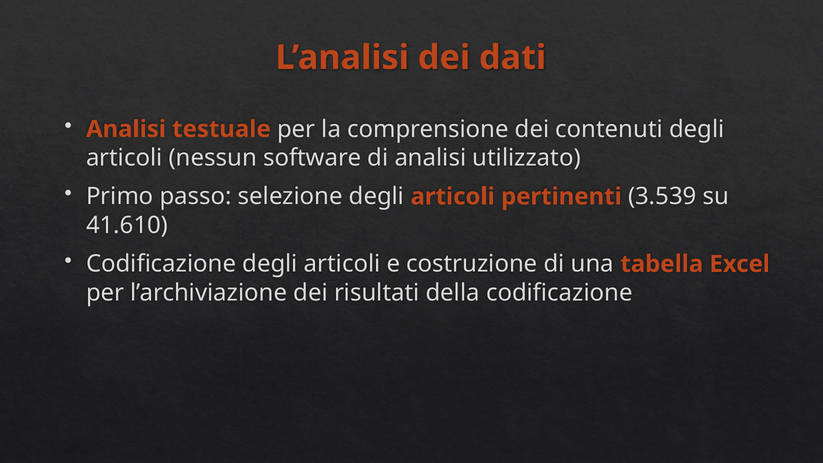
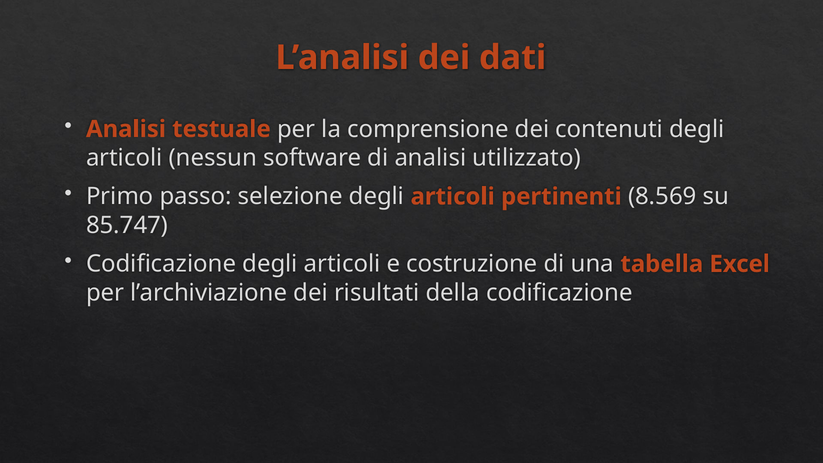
3.539: 3.539 -> 8.569 (662, 197)
41.610: 41.610 -> 85.747 (127, 225)
